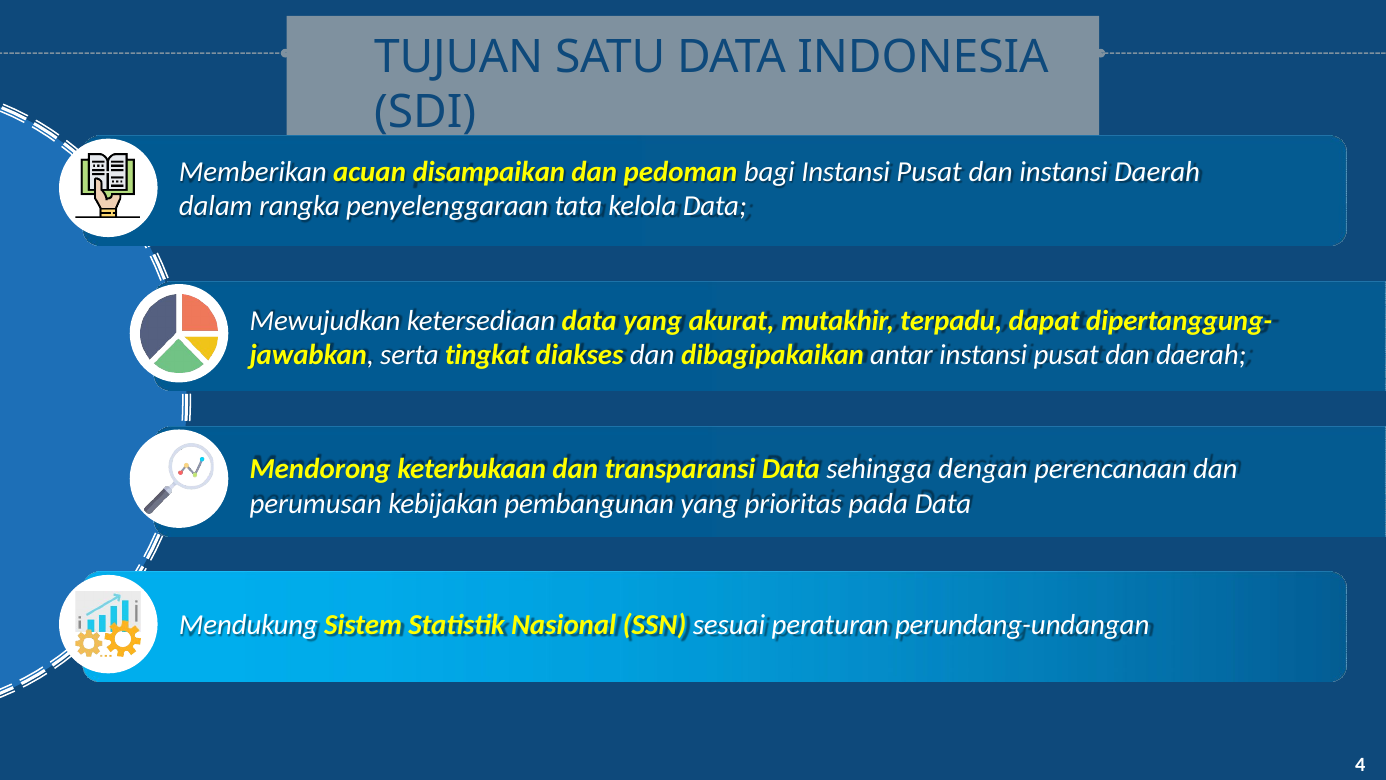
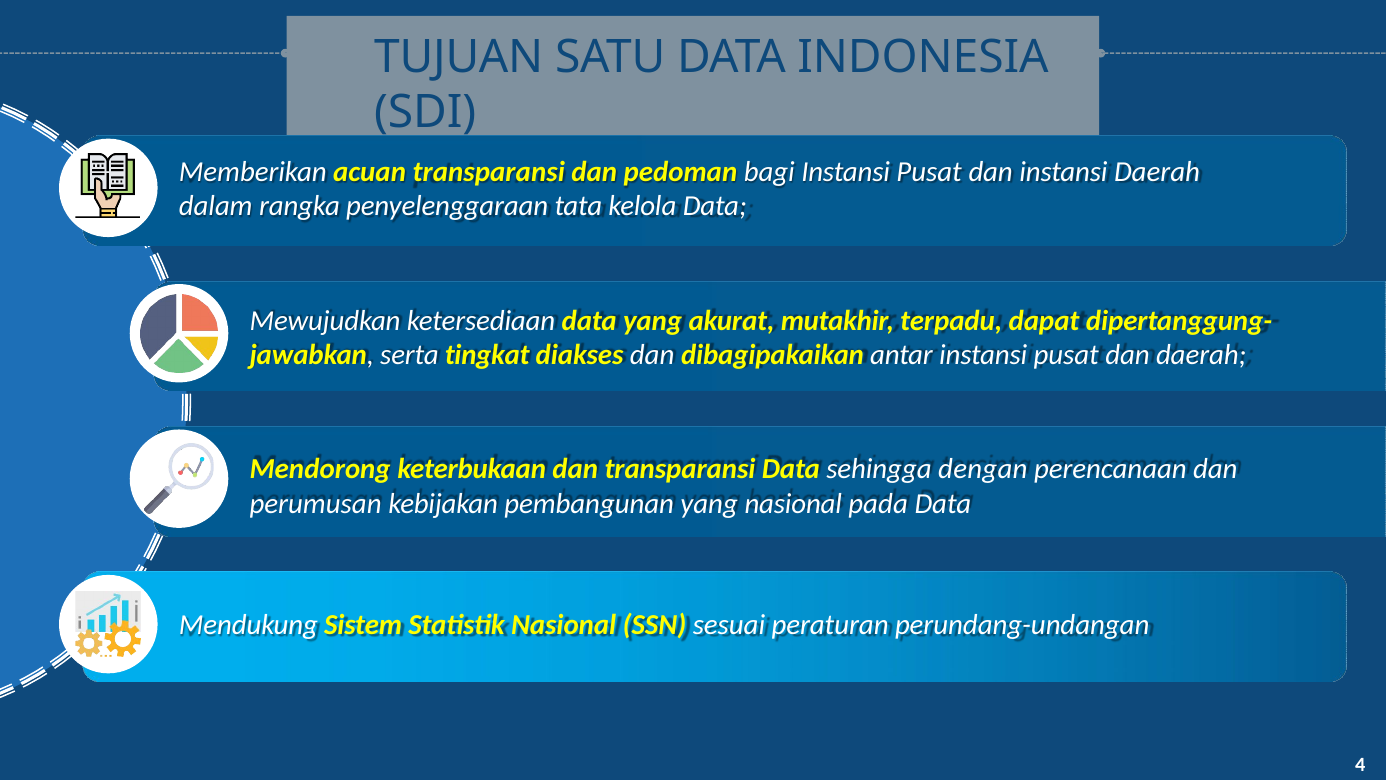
acuan disampaikan: disampaikan -> transparansi (489, 172)
yang prioritas: prioritas -> nasional (793, 504)
